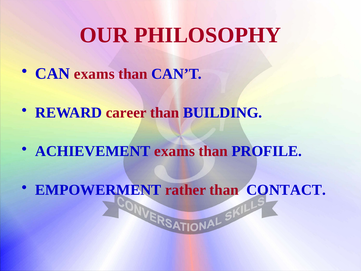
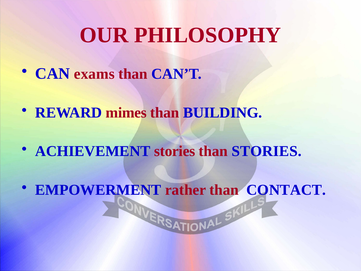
career: career -> mimes (126, 113)
ACHIEVEMENT exams: exams -> stories (175, 151)
than PROFILE: PROFILE -> STORIES (267, 151)
